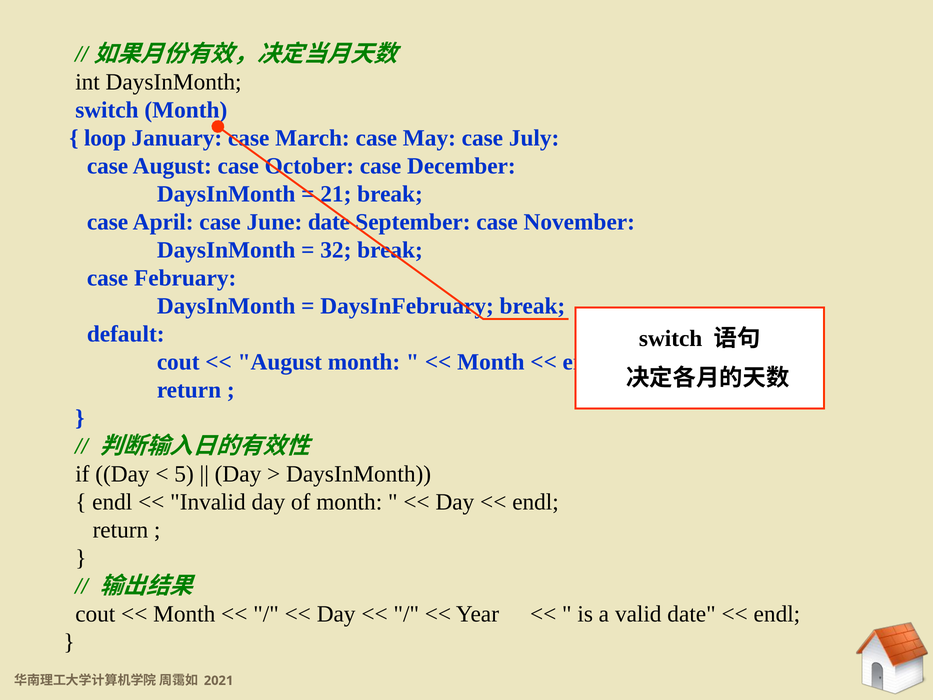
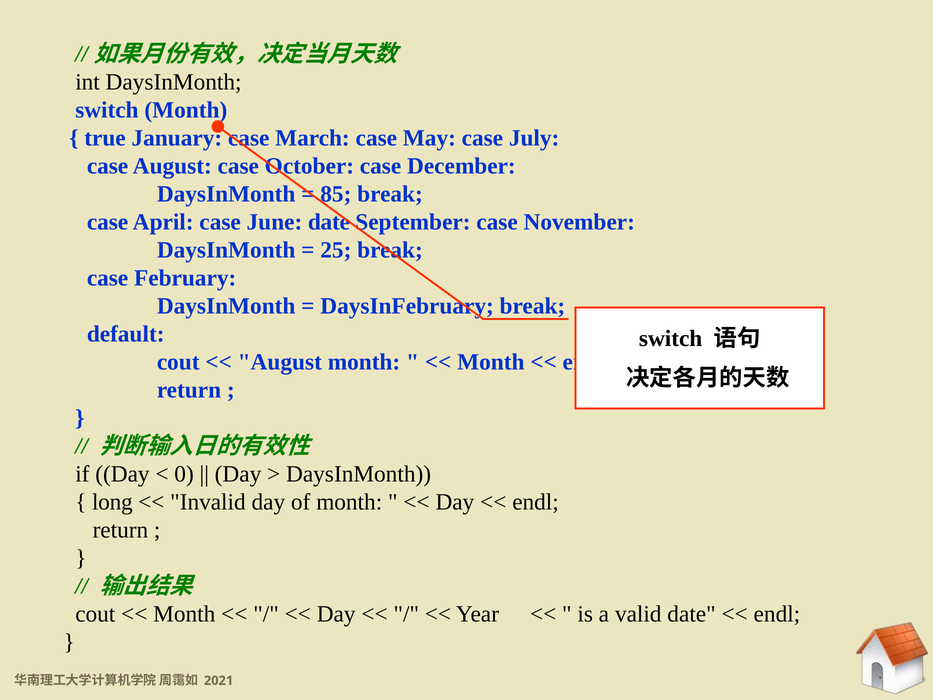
loop: loop -> true (105, 138)
21: 21 -> 85 (336, 194)
32: 32 -> 25 (336, 250)
5: 5 -> 0 (184, 474)
endl: endl -> long (112, 502)
